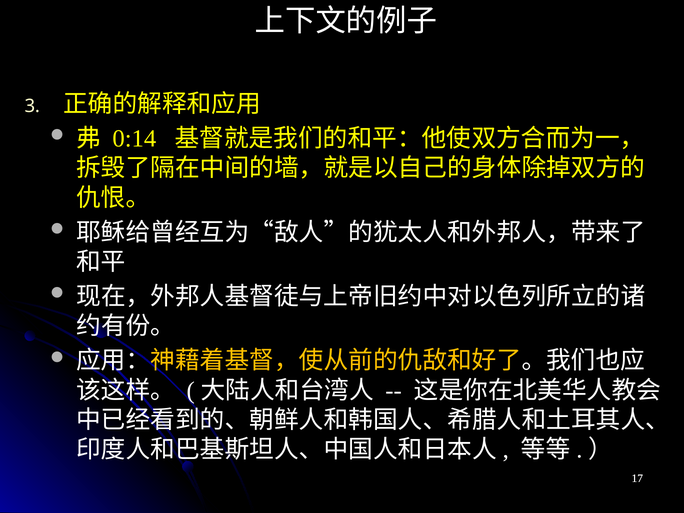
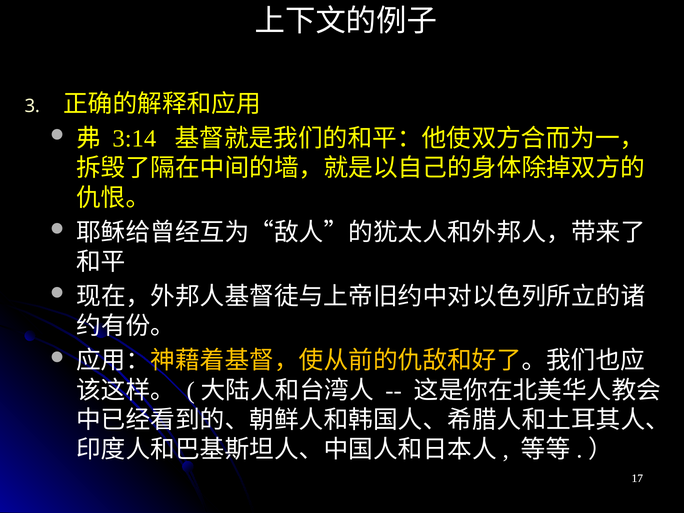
0:14: 0:14 -> 3:14 (134, 139)
